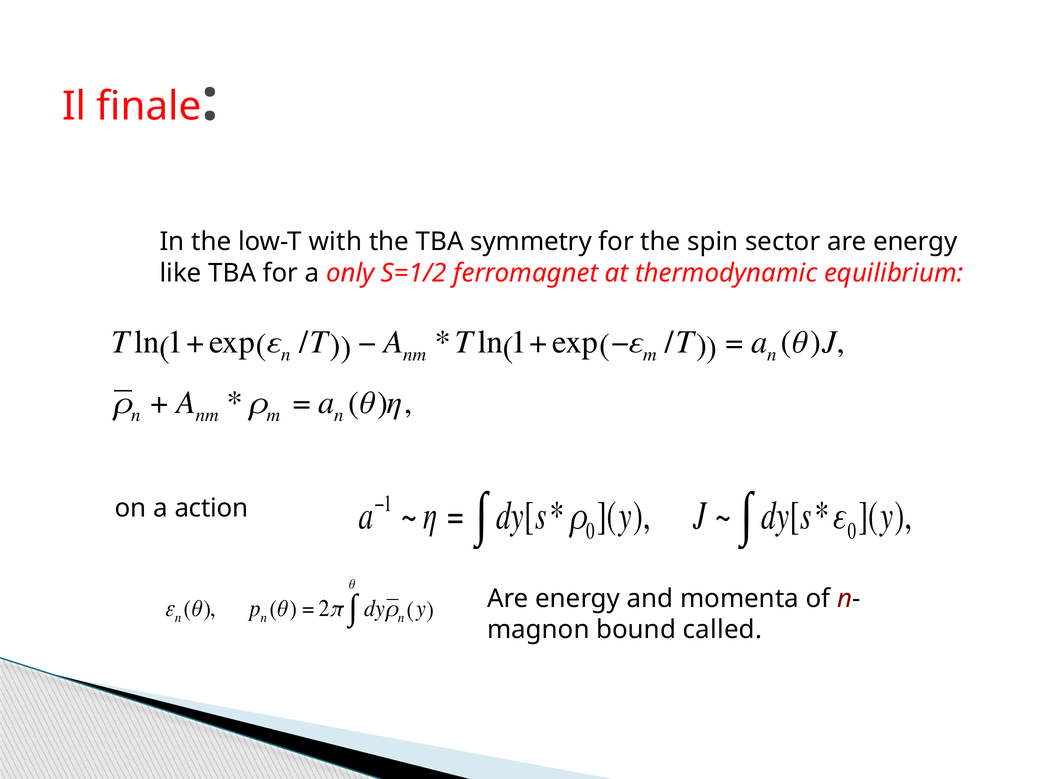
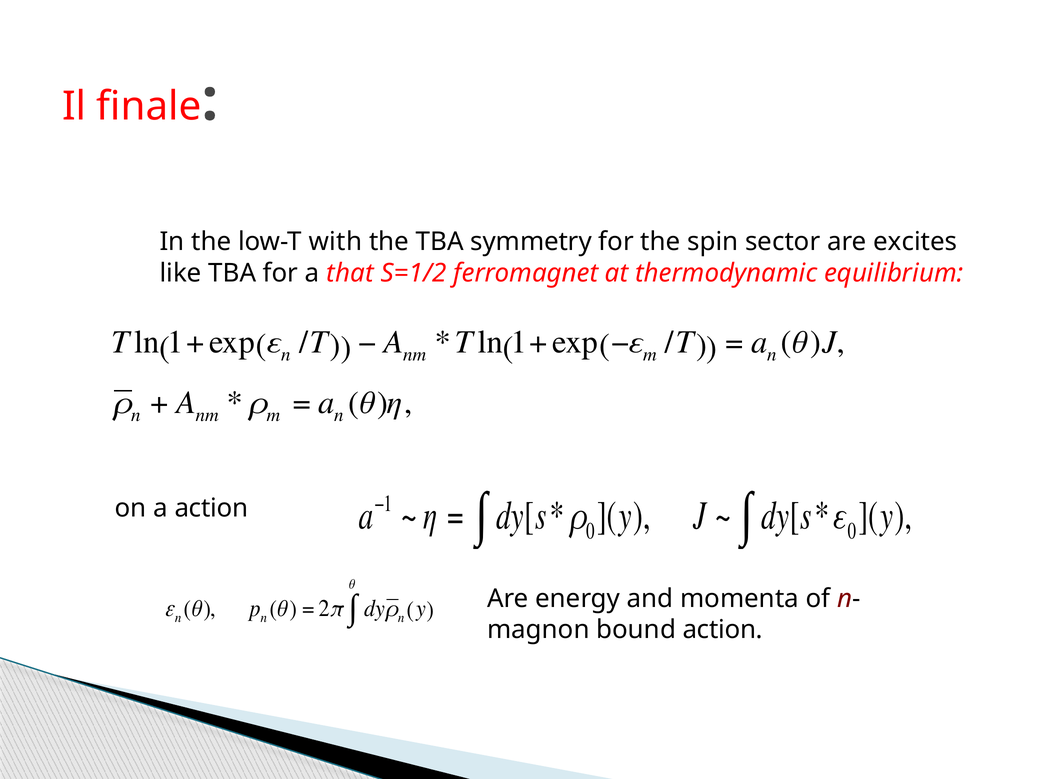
sector are energy: energy -> excites (915, 242)
only: only -> that (350, 273)
bound called: called -> action (723, 629)
